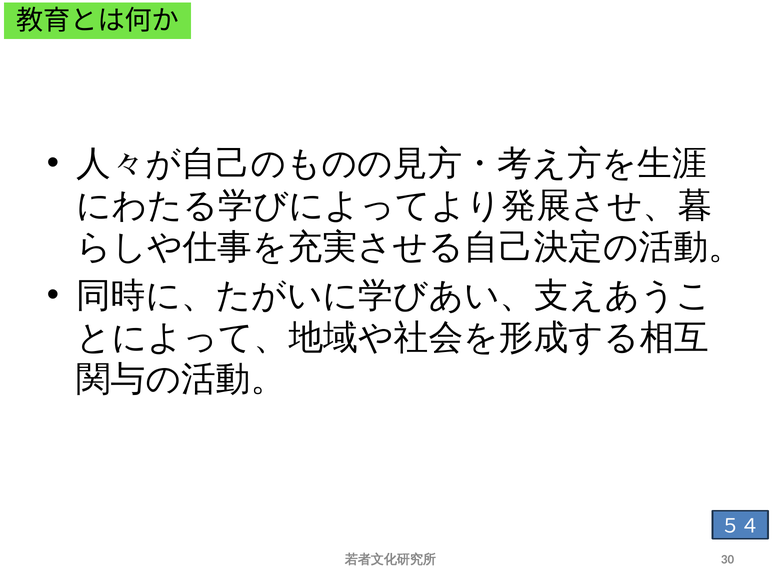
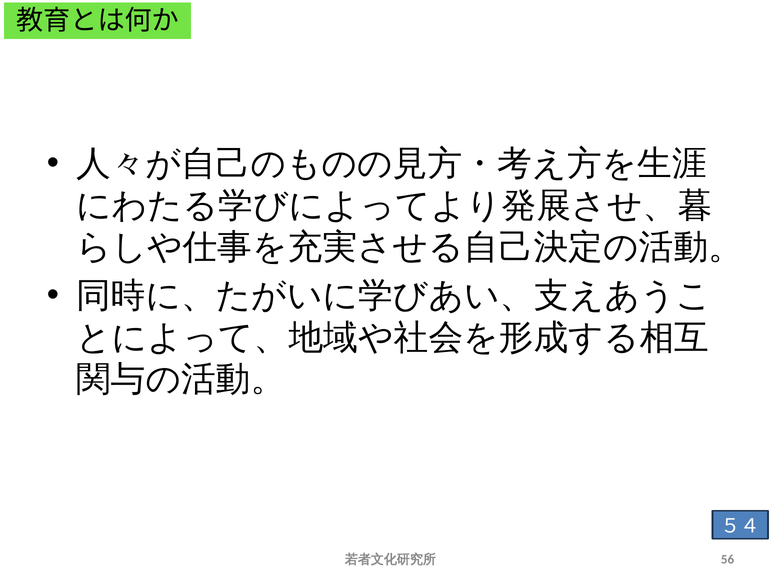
30: 30 -> 56 (728, 559)
